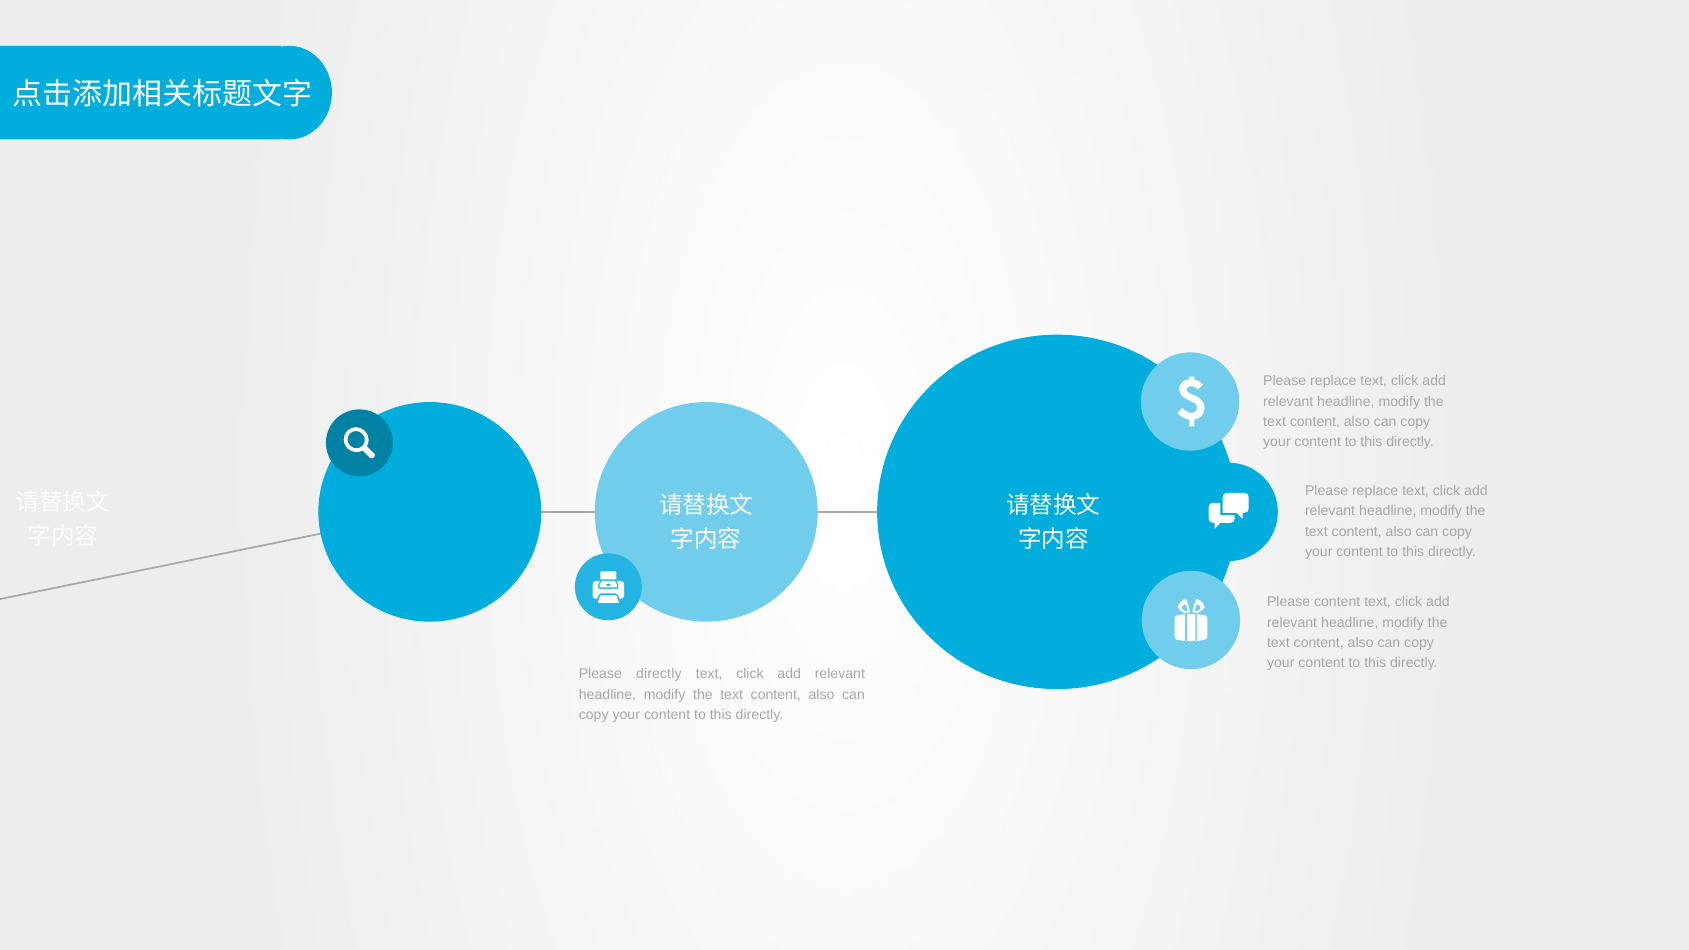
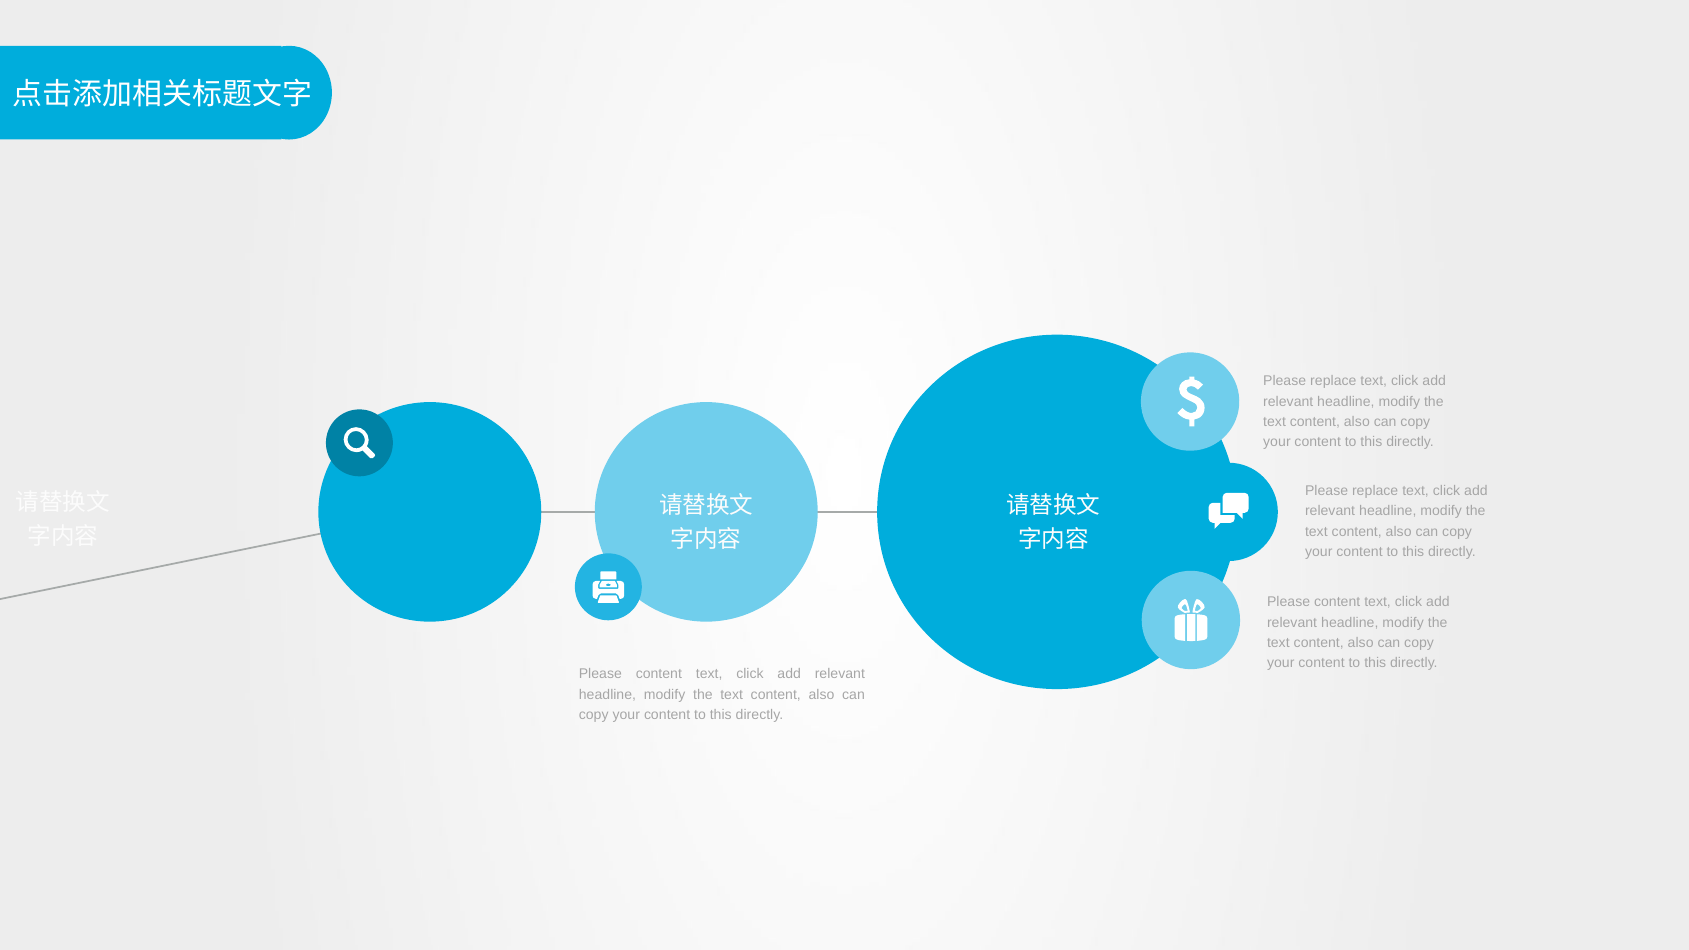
directly: directly -> content (659, 674)
